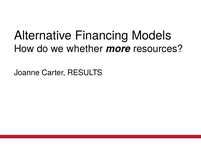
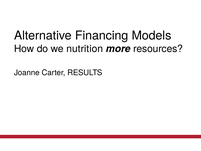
whether: whether -> nutrition (85, 49)
